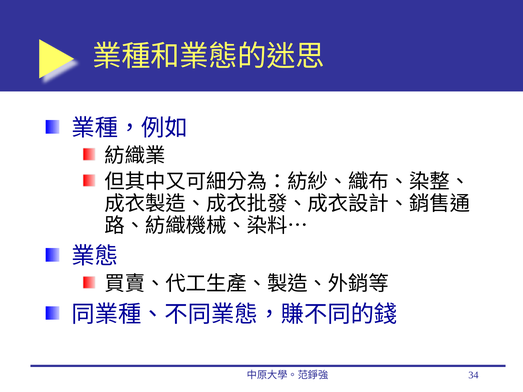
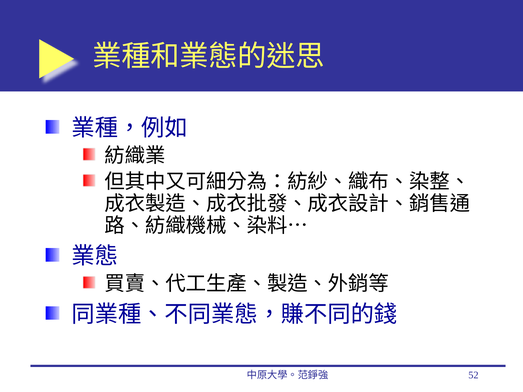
34: 34 -> 52 (473, 376)
